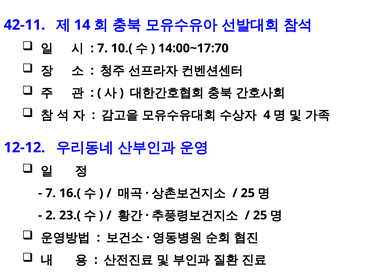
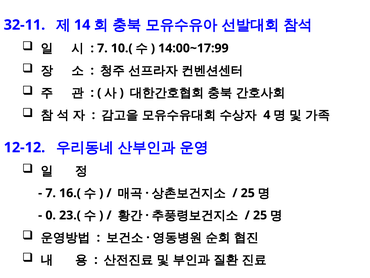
42-11: 42-11 -> 32-11 (24, 25)
14:00~17:70: 14:00~17:70 -> 14:00~17:99 (193, 48)
2: 2 -> 0 (51, 215)
